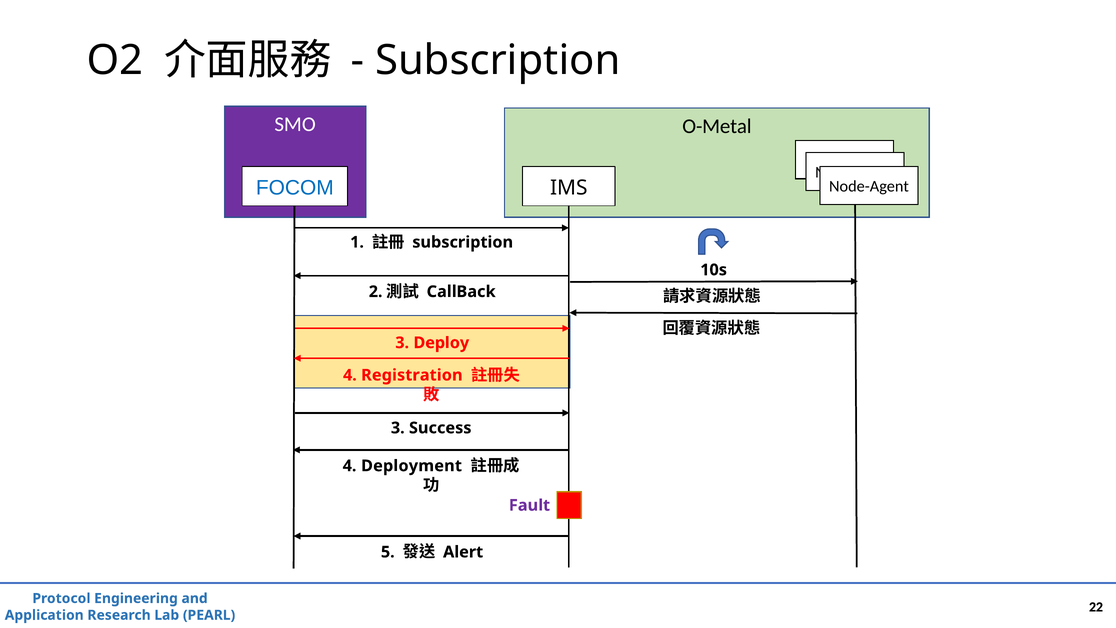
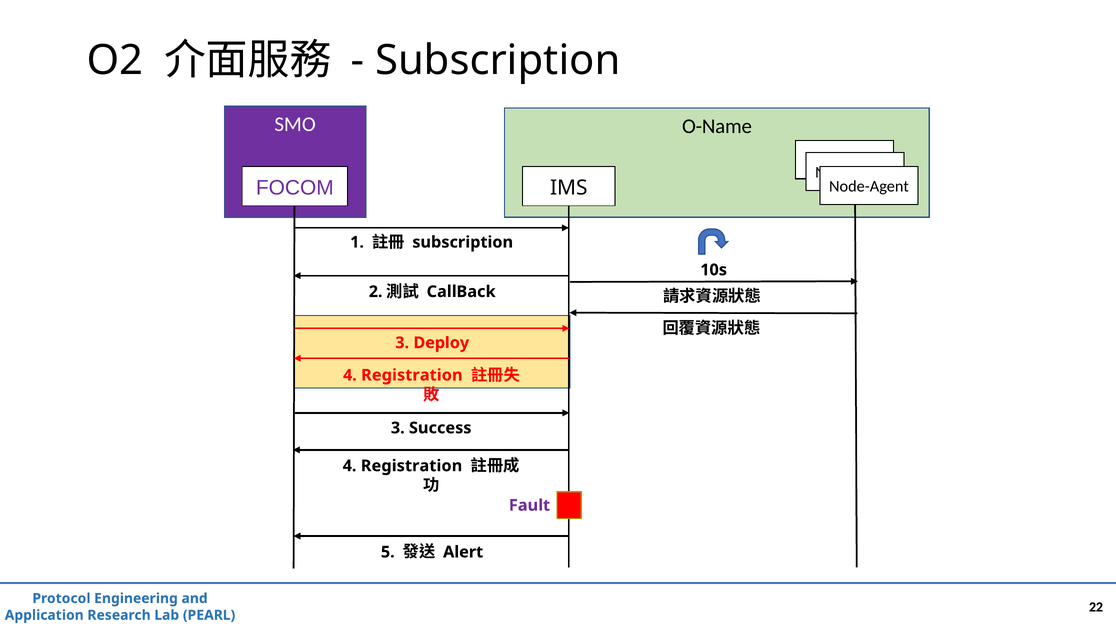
O-Metal: O-Metal -> O-Name (717, 126)
FOCOM colour: blue -> purple (295, 188)
Deployment: Deployment -> Registration (412, 466)
